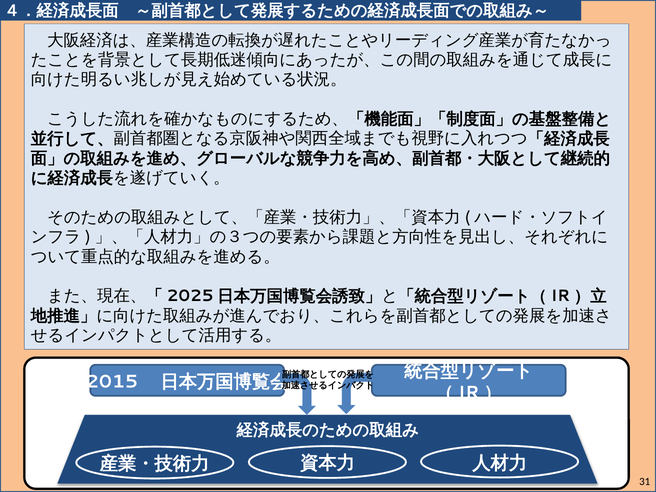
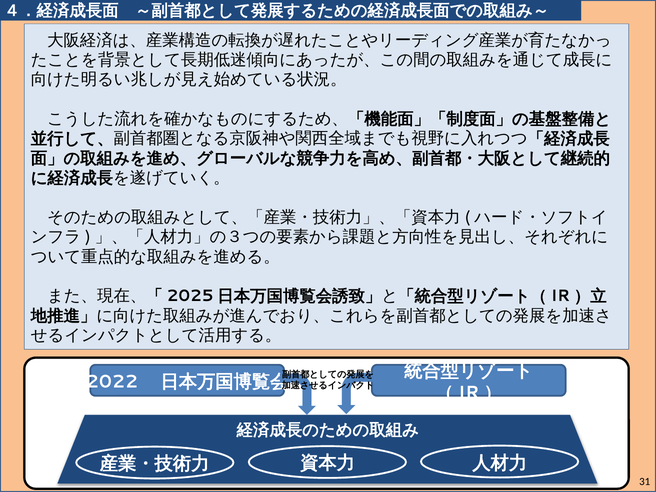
2015: 2015 -> 2022 (112, 382)
